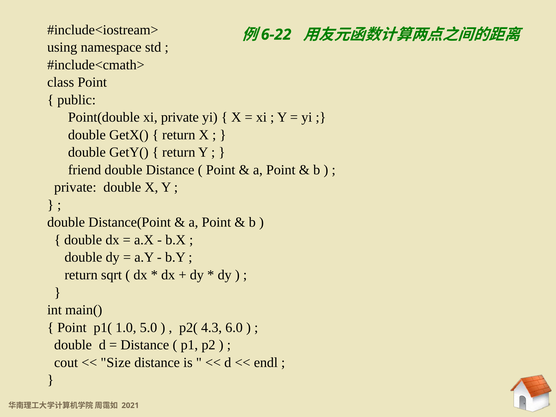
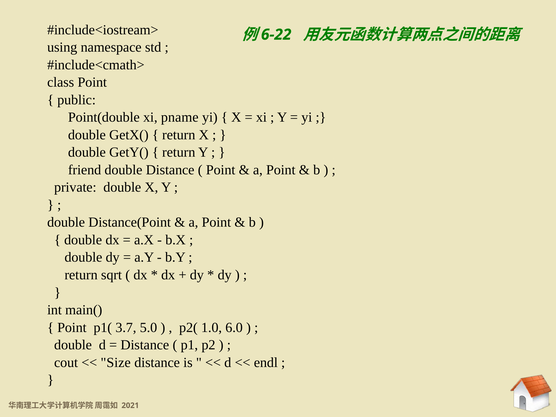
xi private: private -> pname (180, 117)
1.0: 1.0 -> 3.7 (126, 327)
4.3: 4.3 -> 1.0 (212, 327)
